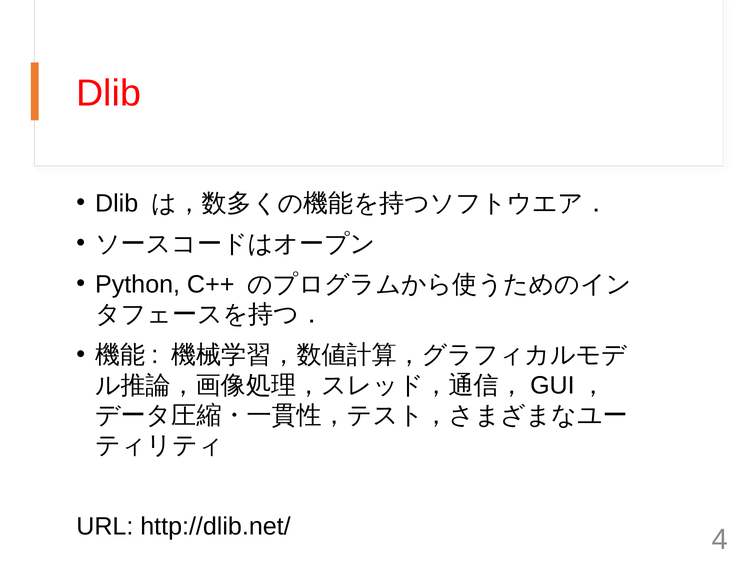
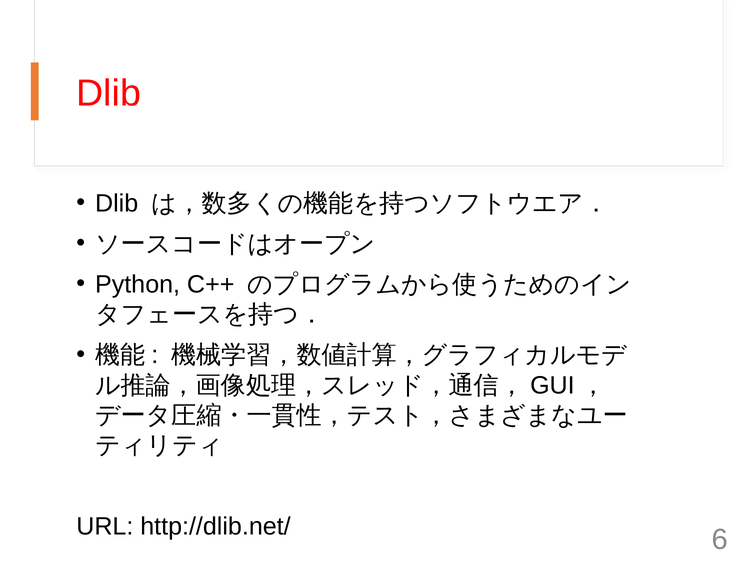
4: 4 -> 6 (720, 540)
